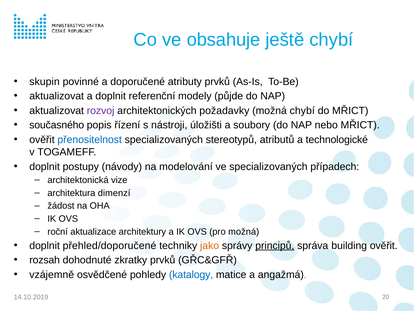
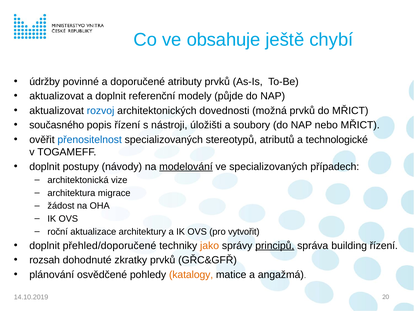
skupin: skupin -> údržby (45, 81)
rozvoj colour: purple -> blue (101, 110)
požadavky: požadavky -> dovednosti (224, 110)
možná chybí: chybí -> prvků (302, 110)
modelování underline: none -> present (186, 166)
dimenzí: dimenzí -> migrace (114, 193)
pro možná: možná -> vytvořit (244, 231)
building ověřit: ověřit -> řízení (384, 245)
vzájemně: vzájemně -> plánování (52, 274)
katalogy colour: blue -> orange (191, 274)
